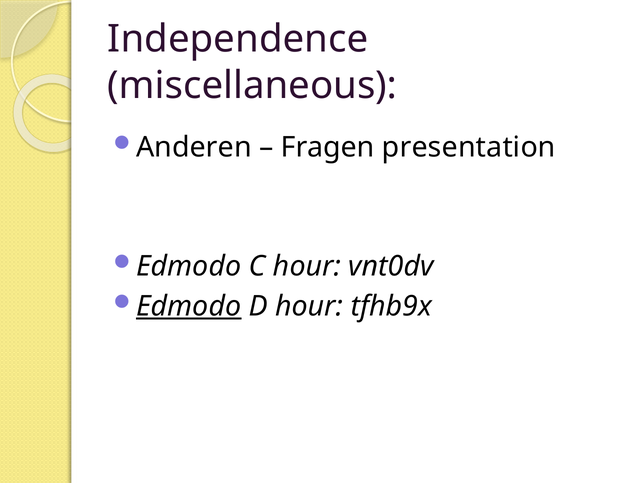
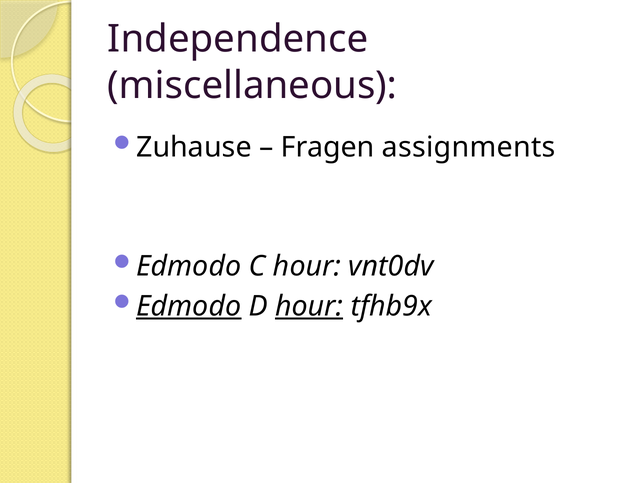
Anderen: Anderen -> Zuhause (194, 147)
presentation: presentation -> assignments (469, 147)
hour underline: none -> present (309, 306)
